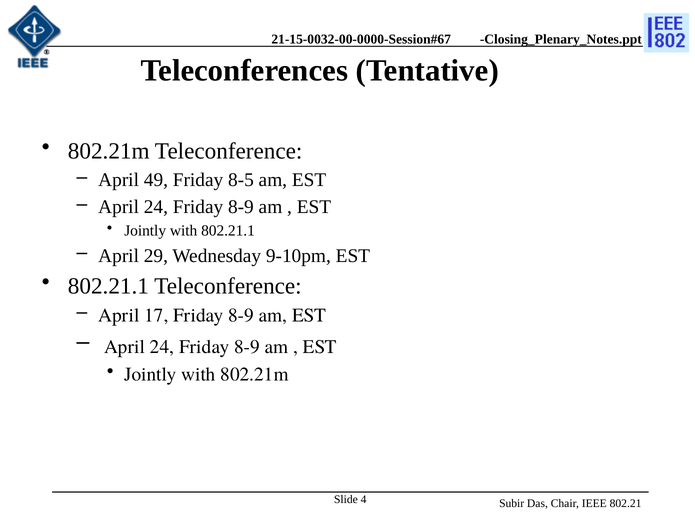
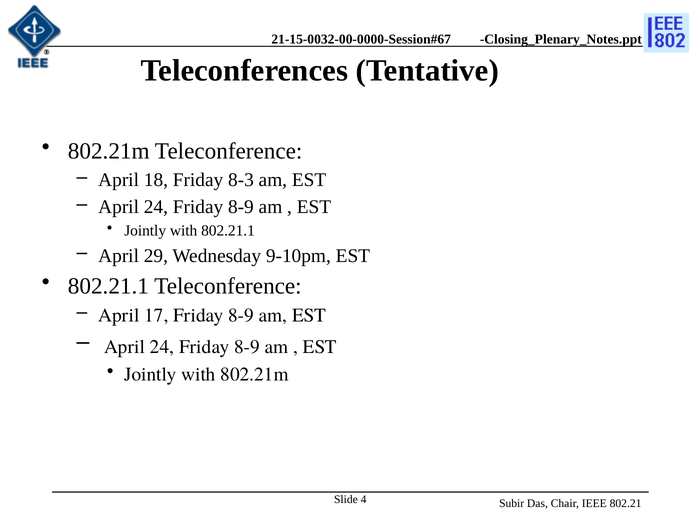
49: 49 -> 18 (156, 180)
8-5: 8-5 -> 8-3 (241, 180)
